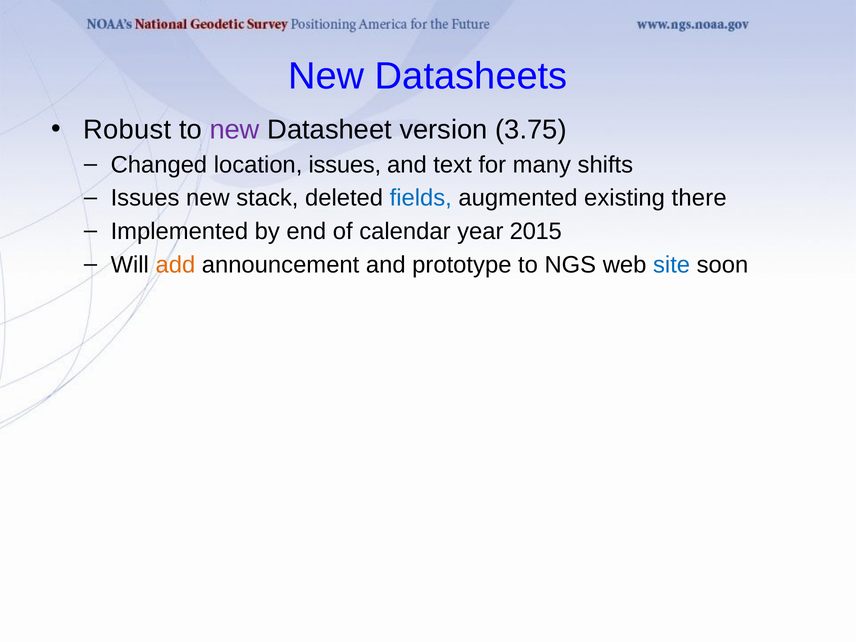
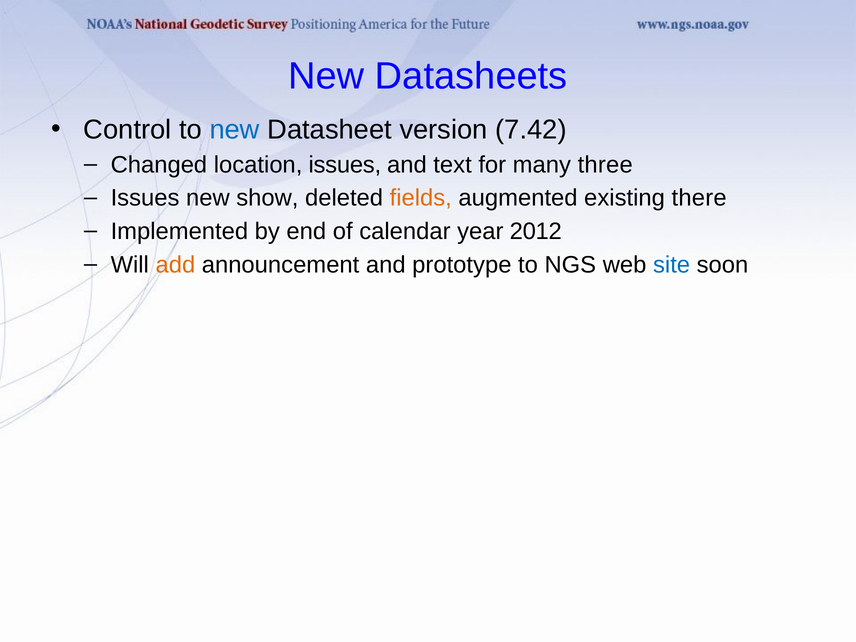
Robust: Robust -> Control (128, 130)
new colour: purple -> blue (235, 130)
3.75: 3.75 -> 7.42 (531, 130)
shifts: shifts -> three (605, 165)
stack: stack -> show (267, 198)
fields colour: blue -> orange (421, 198)
2015: 2015 -> 2012 (536, 231)
